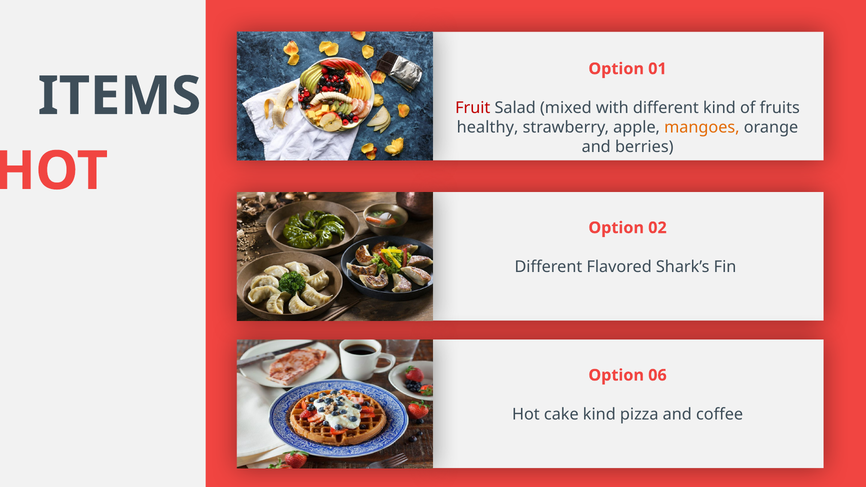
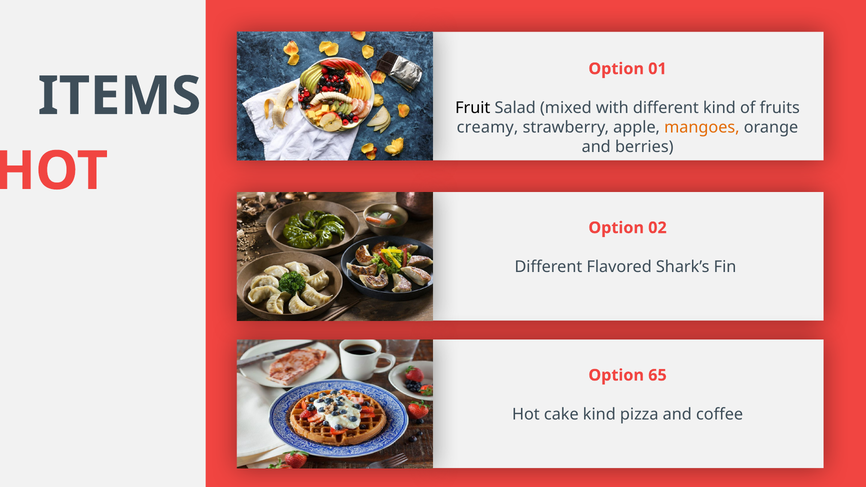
Fruit colour: red -> black (473, 108)
healthy: healthy -> creamy (488, 127)
06: 06 -> 65 (657, 375)
